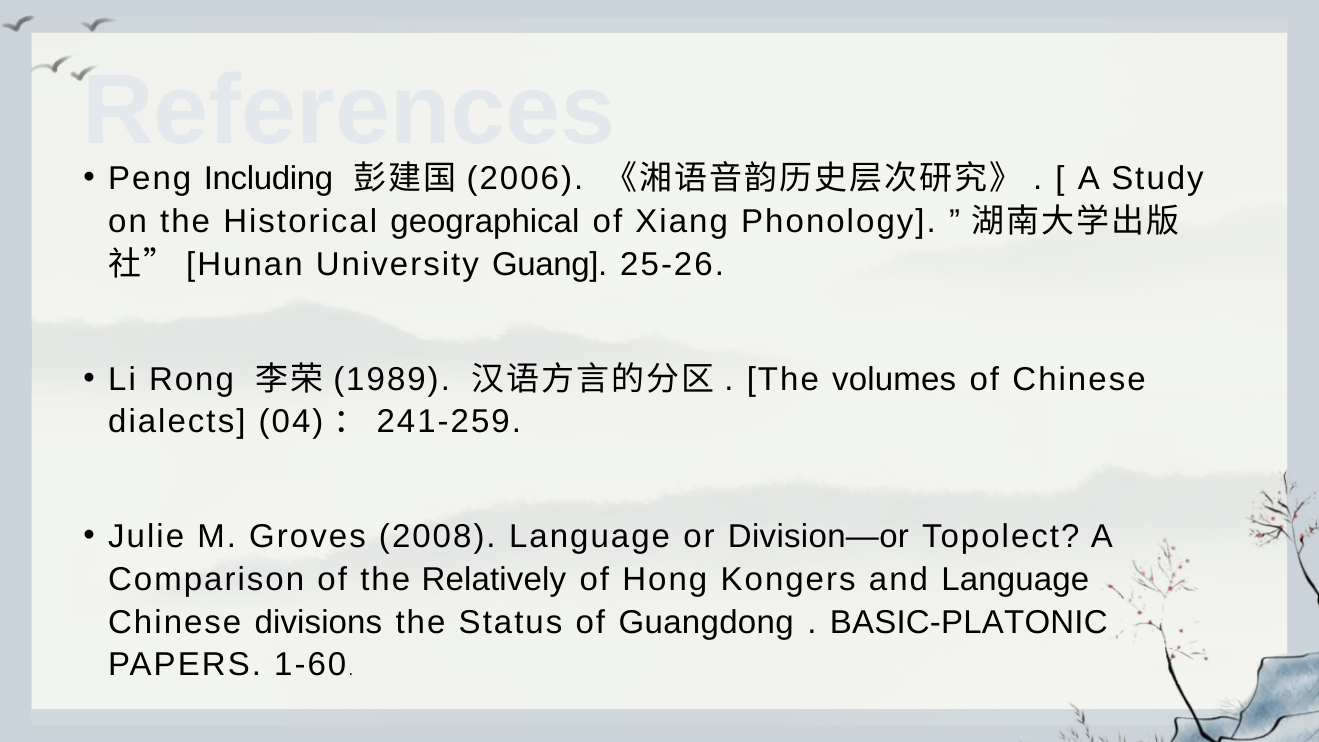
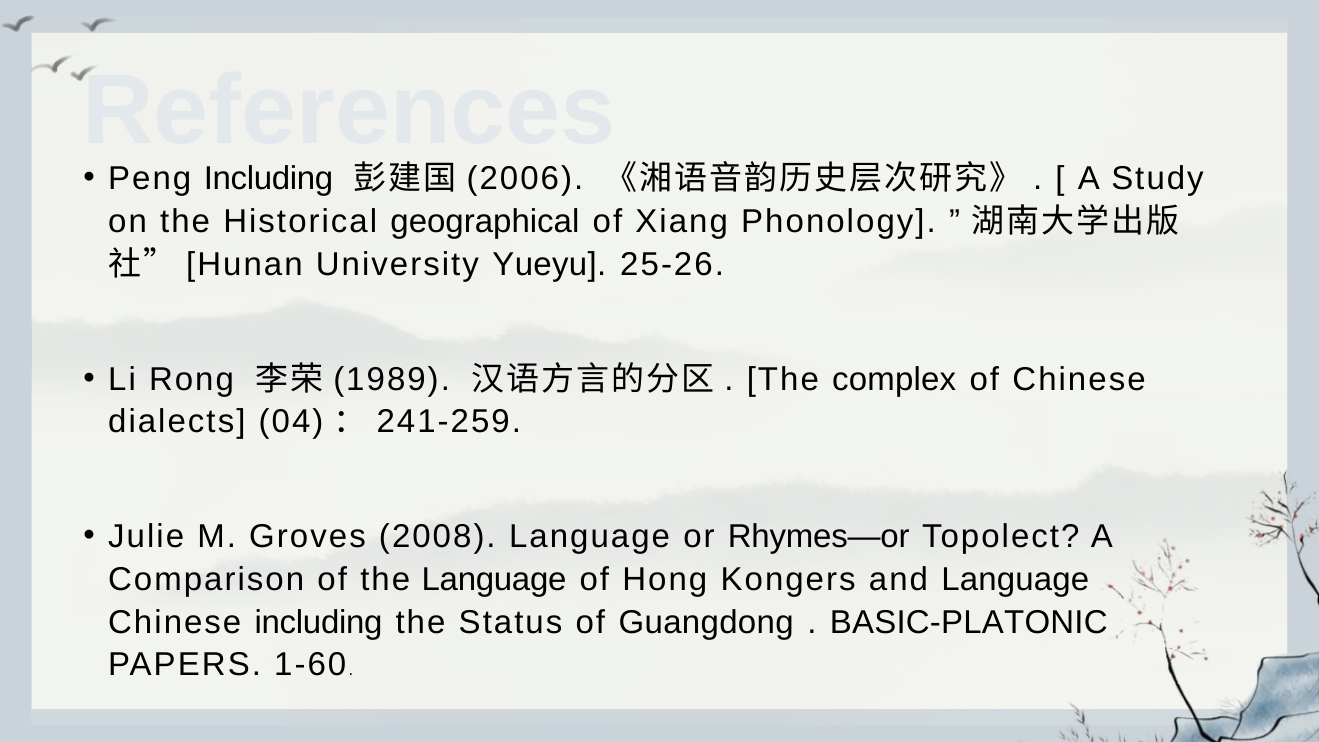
Guang: Guang -> Yueyu (549, 264)
volumes: volumes -> complex (894, 379)
Division—or: Division—or -> Rhymes—or (819, 537)
the Relatively: Relatively -> Language (494, 579)
Chinese divisions: divisions -> including (319, 622)
